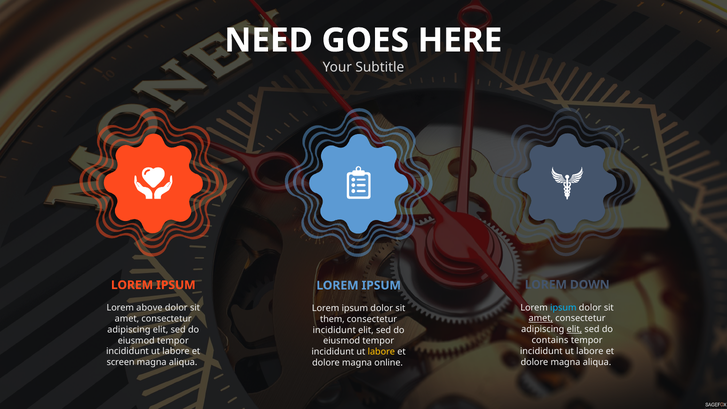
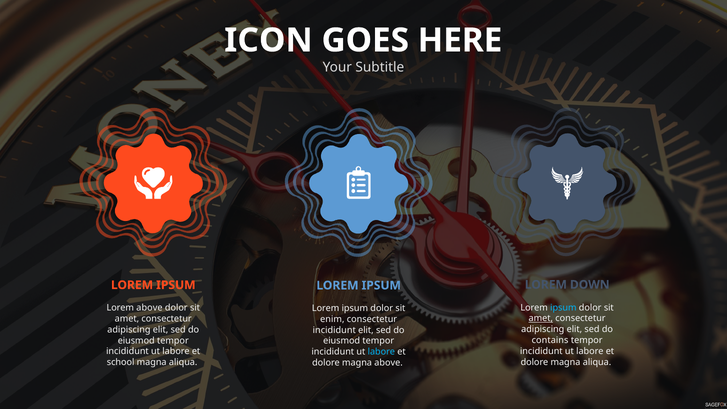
NEED: NEED -> ICON (268, 40)
them: them -> enim (332, 319)
elit underline: present -> none (574, 329)
labore colour: yellow -> light blue (381, 352)
screen: screen -> school (121, 362)
magna online: online -> above (389, 363)
